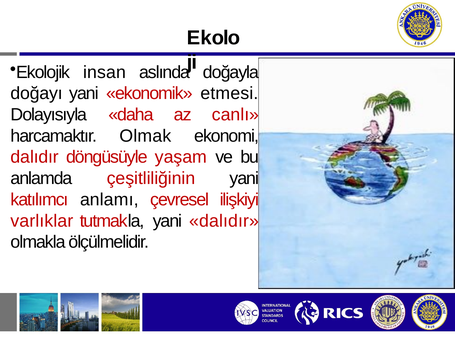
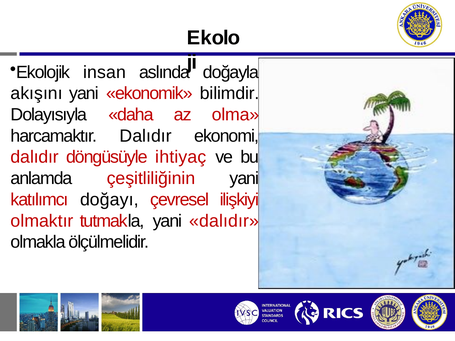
doğayı: doğayı -> akışını (37, 94)
etmesi: etmesi -> bilimdir (230, 94)
canlı: canlı -> olma (236, 115)
harcamaktır Olmak: Olmak -> Dalıdır (146, 136)
yaşam: yaşam -> ihtiyaç (181, 157)
anlamı: anlamı -> doğayı (109, 200)
varlıklar: varlıklar -> olmaktır (42, 221)
